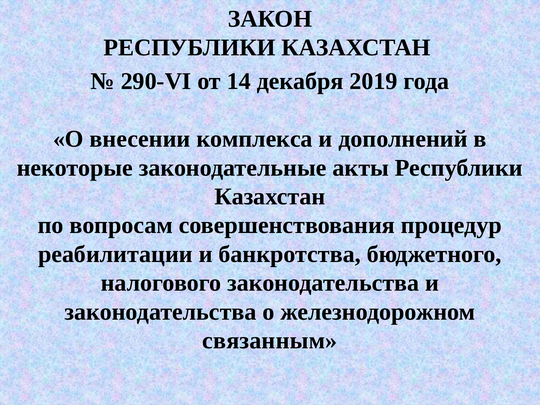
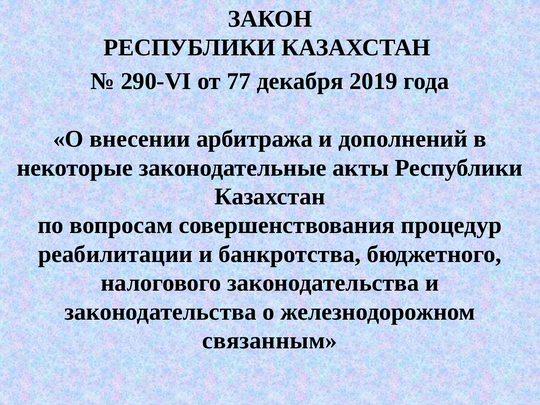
14: 14 -> 77 (239, 81)
комплекса: комплекса -> арбитража (255, 139)
